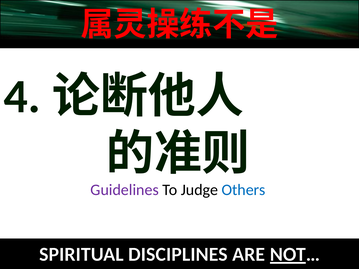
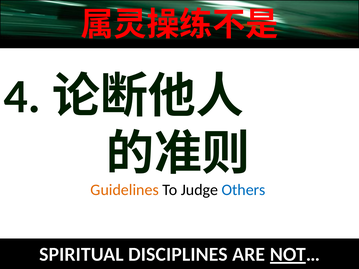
Guidelines colour: purple -> orange (125, 190)
